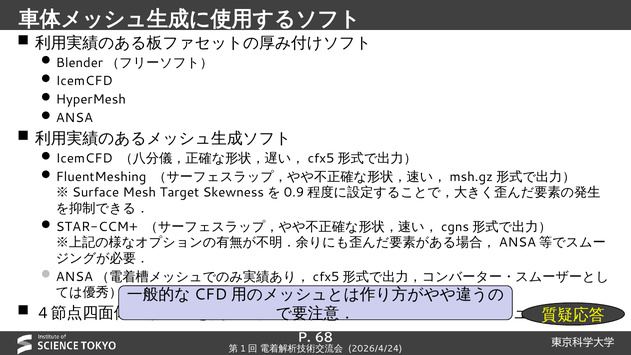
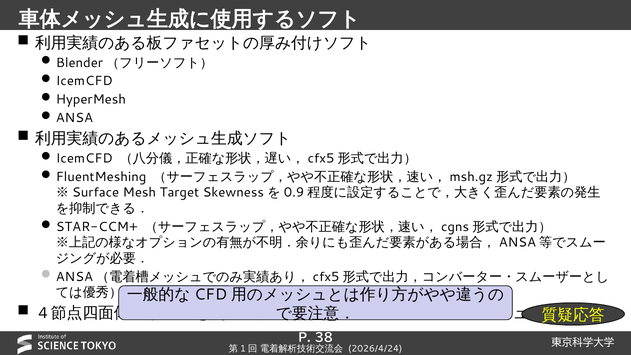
68: 68 -> 38 (324, 338)
